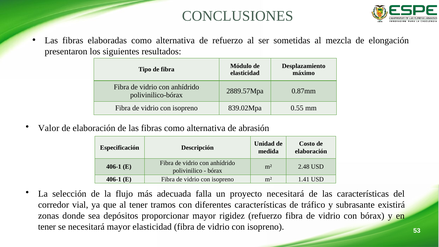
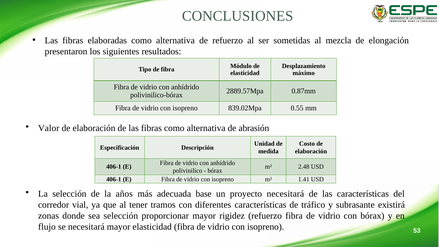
flujo: flujo -> años (124, 194)
falla: falla -> base (204, 194)
sea depósitos: depósitos -> selección (121, 216)
tener: tener -> flujo (47, 227)
